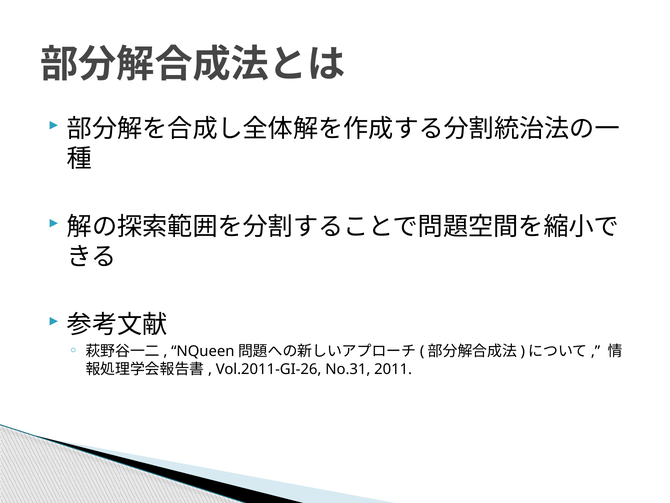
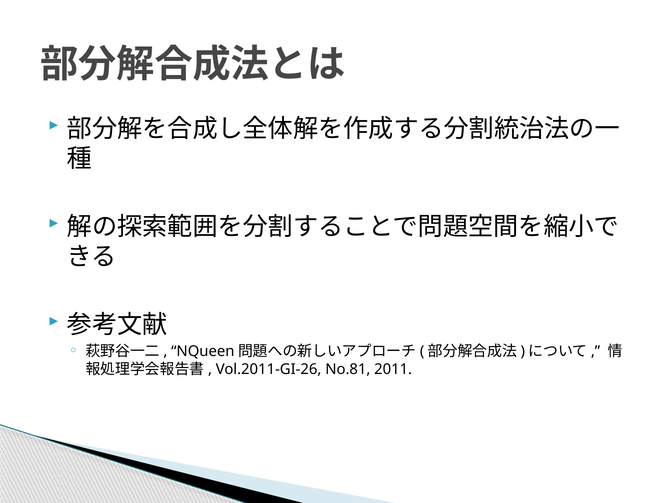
No.31: No.31 -> No.81 (348, 369)
